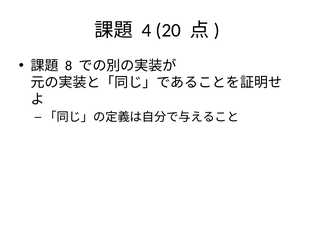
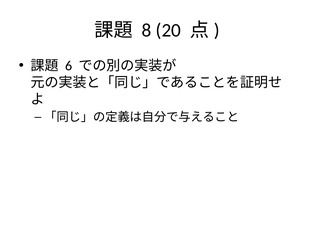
4: 4 -> 8 (147, 30)
8: 8 -> 6 (69, 66)
